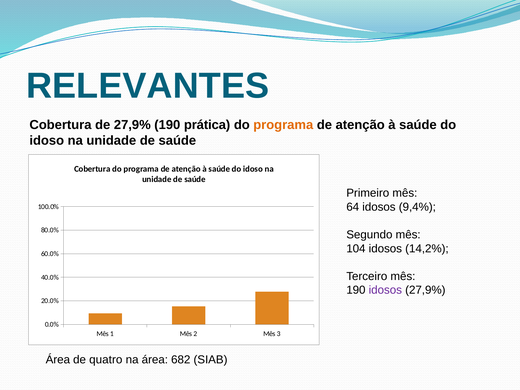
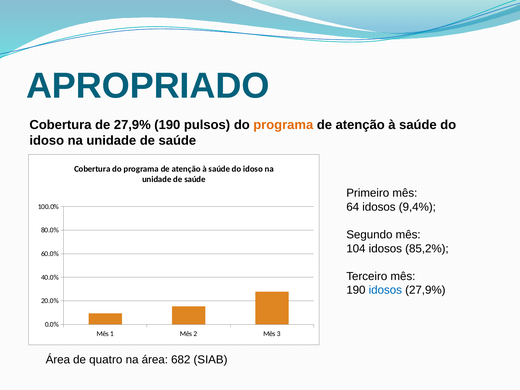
RELEVANTES: RELEVANTES -> APROPRIADO (148, 86)
prática: prática -> pulsos (207, 125)
14,2%: 14,2% -> 85,2% (427, 249)
idosos colour: purple -> blue (385, 290)
